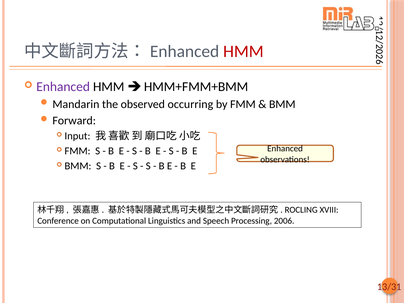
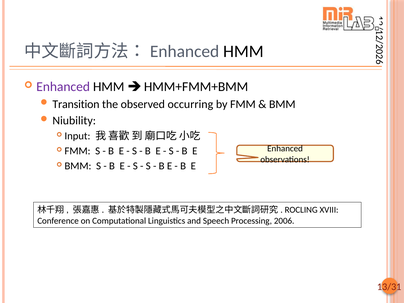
HMM colour: red -> black (243, 51)
Mandarin: Mandarin -> Transition (76, 104)
Forward: Forward -> Niubility (74, 121)
